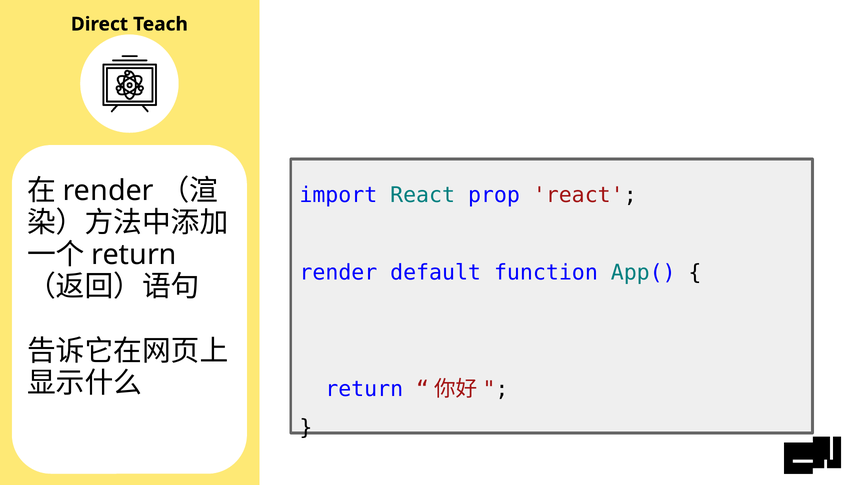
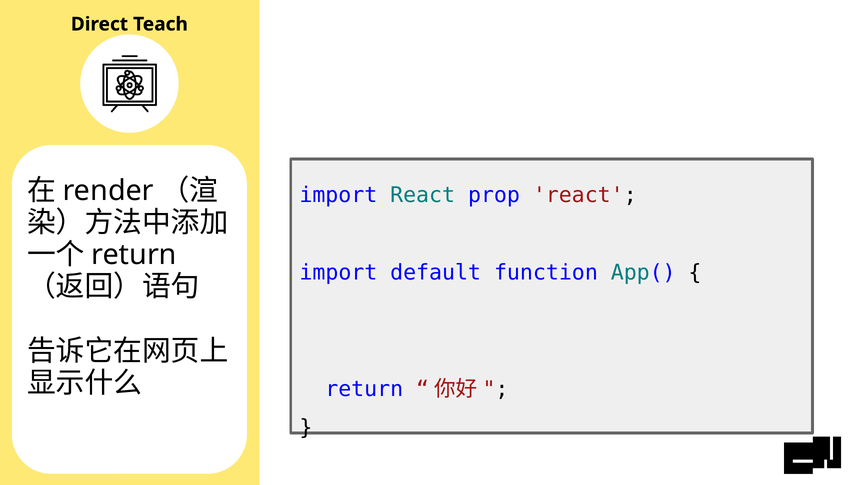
render: render -> import (338, 273)
